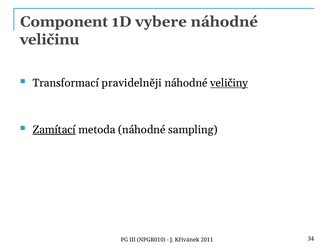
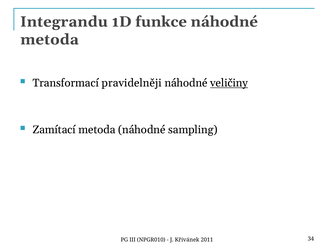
Component: Component -> Integrandu (64, 22)
vybere: vybere -> funkce (161, 22)
veličinu: veličinu -> metoda (49, 40)
Zamítací underline: present -> none (54, 130)
